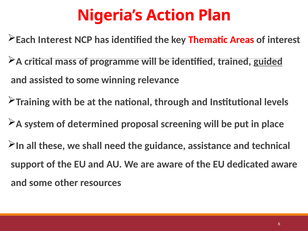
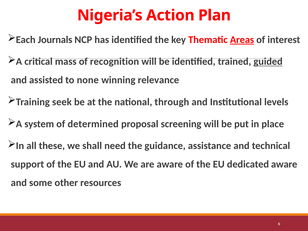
Each Interest: Interest -> Journals (55, 40)
Areas underline: none -> present (242, 40)
programme: programme -> recognition (114, 62)
to some: some -> none (88, 80)
with: with -> seek (62, 102)
